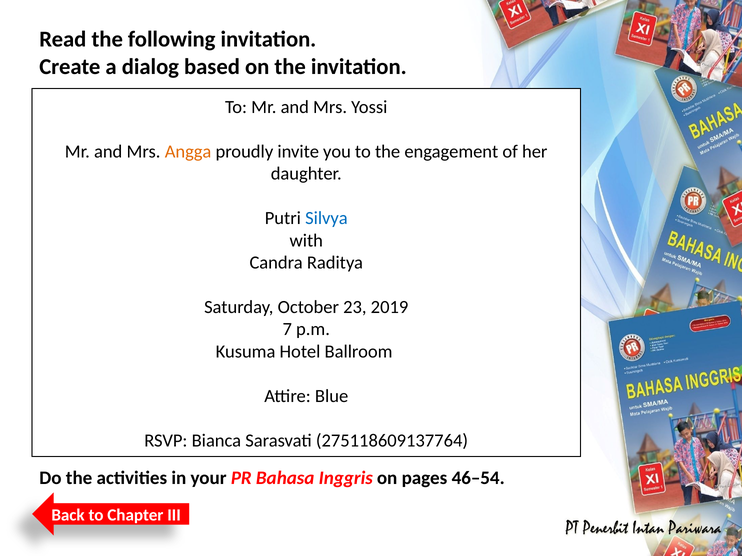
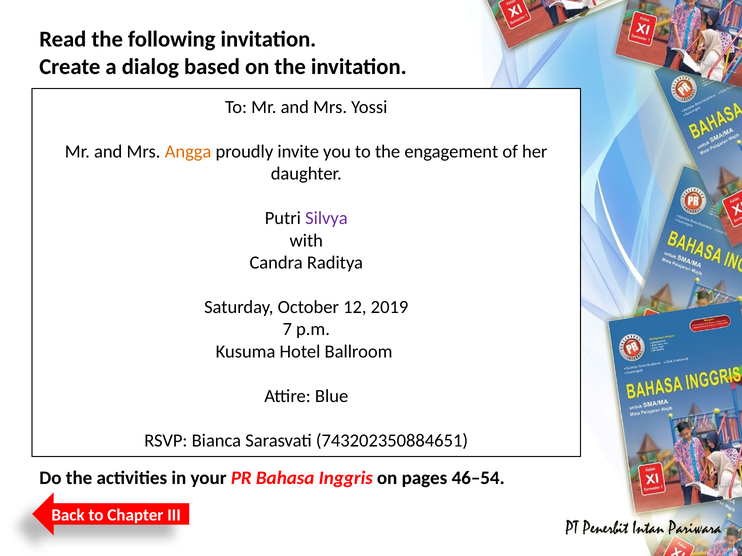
Silvya colour: blue -> purple (326, 218)
23: 23 -> 12 (355, 307)
275118609137764: 275118609137764 -> 743202350884651 (392, 441)
